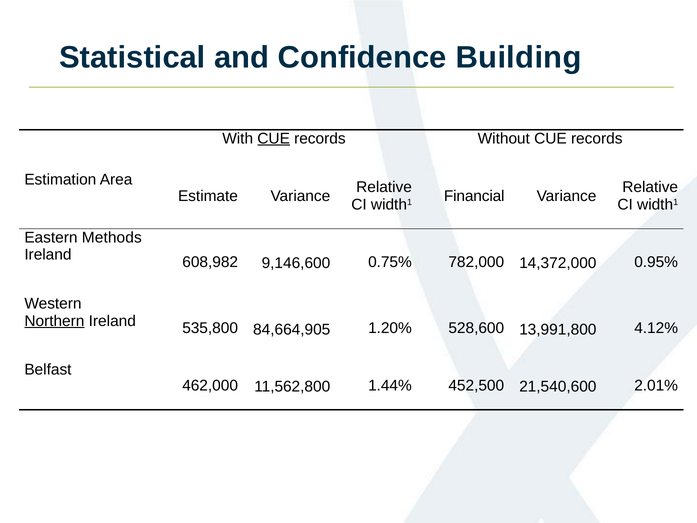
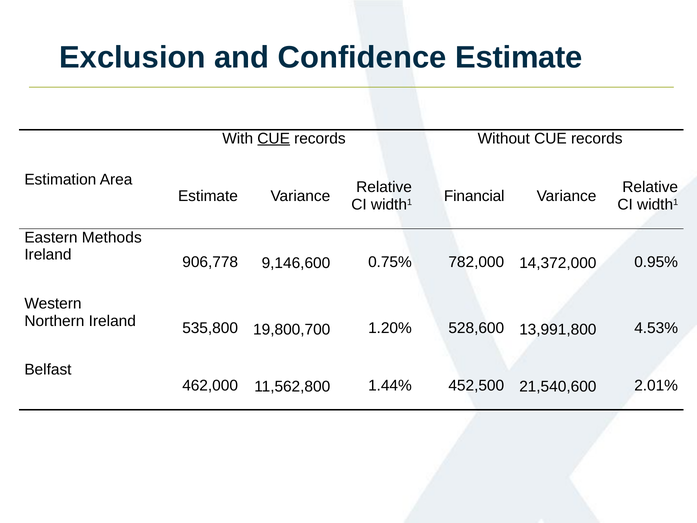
Statistical: Statistical -> Exclusion (132, 57)
Confidence Building: Building -> Estimate (519, 57)
608,982: 608,982 -> 906,778 (210, 262)
Northern underline: present -> none (54, 321)
84,664,905: 84,664,905 -> 19,800,700 (292, 329)
4.12%: 4.12% -> 4.53% (656, 328)
